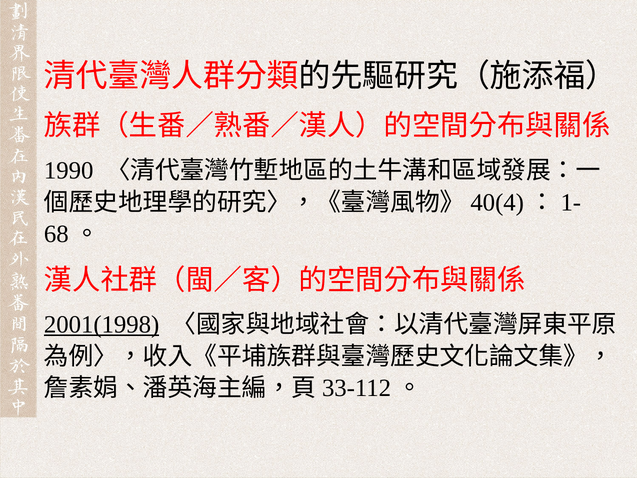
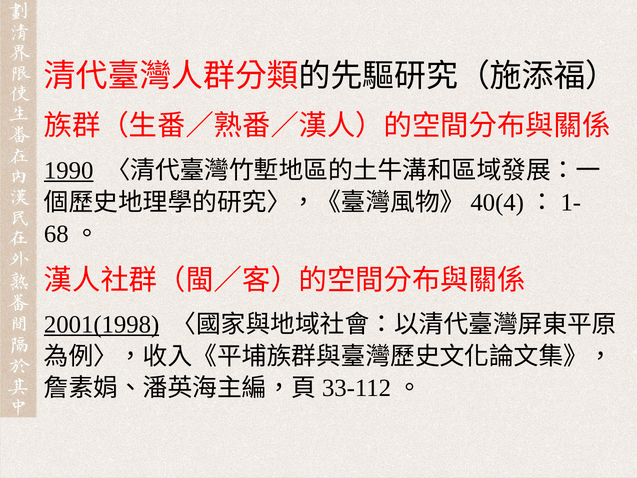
1990 underline: none -> present (69, 170)
